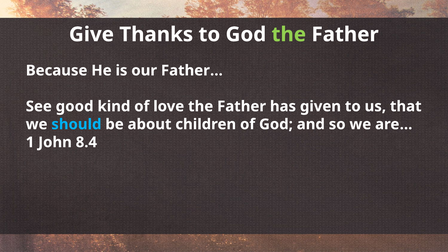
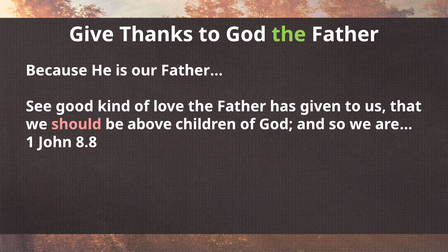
should colour: light blue -> pink (76, 124)
about: about -> above (150, 124)
8.4: 8.4 -> 8.8 (86, 142)
